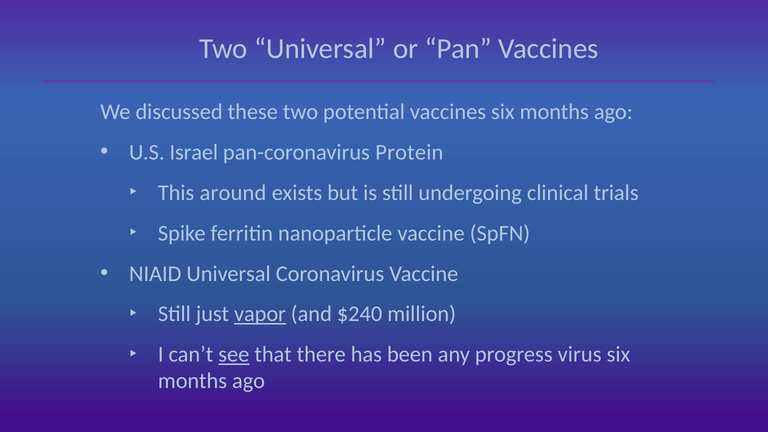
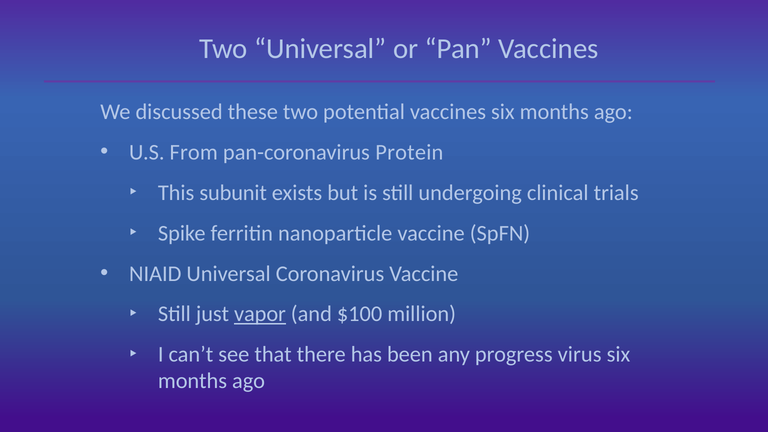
Israel: Israel -> From (194, 152)
around: around -> subunit (233, 193)
$240: $240 -> $100 (360, 314)
see underline: present -> none (234, 355)
